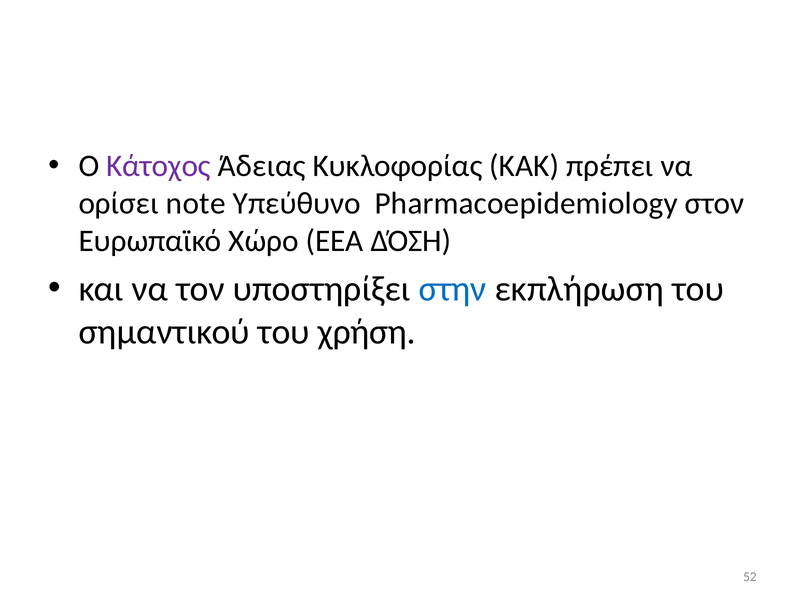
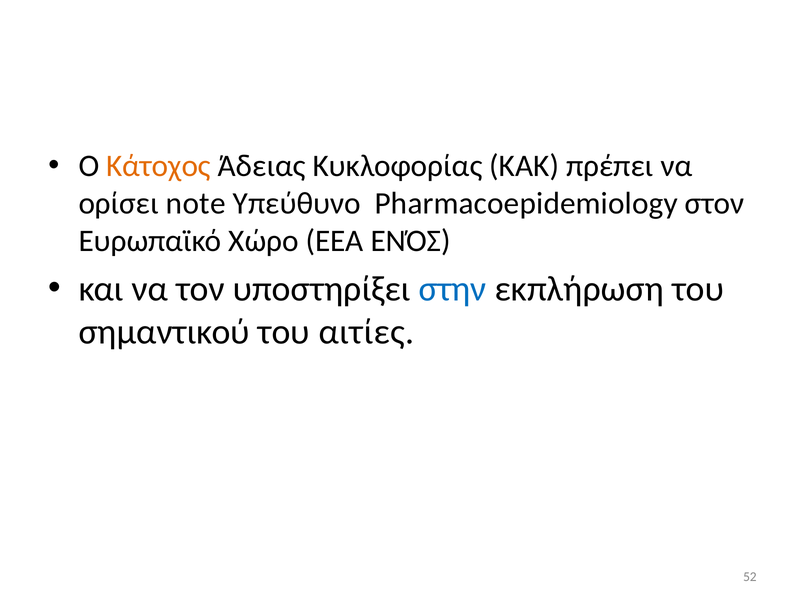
Κάτοχος colour: purple -> orange (158, 166)
ΔΌΣΗ: ΔΌΣΗ -> ΕΝΌΣ (411, 241)
χρήση: χρήση -> αιτίες (366, 332)
